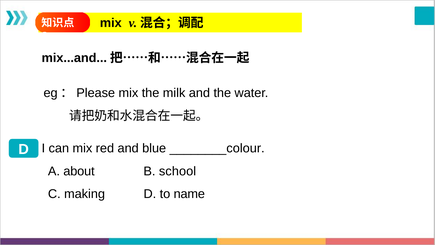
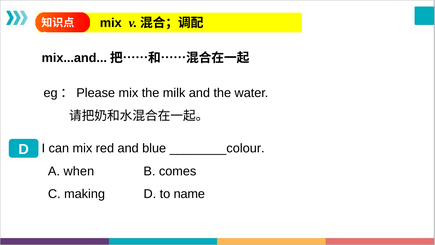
about: about -> when (79, 171)
school: school -> comes (178, 171)
